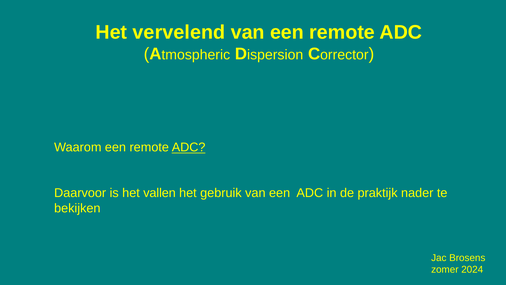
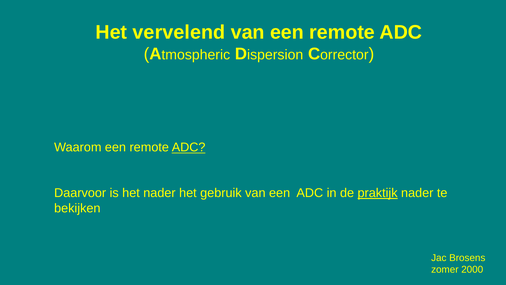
het vallen: vallen -> nader (159, 193)
praktijk underline: none -> present (378, 193)
2024: 2024 -> 2000 (472, 269)
